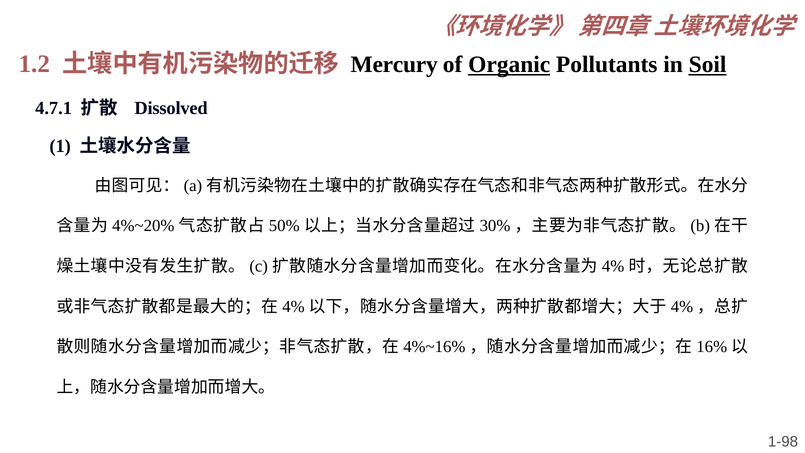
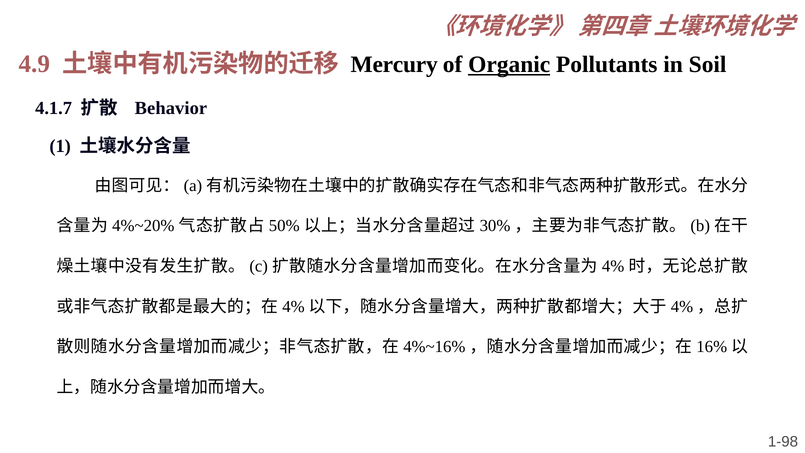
1.2: 1.2 -> 4.9 (34, 64)
Soil underline: present -> none (708, 65)
4.7.1: 4.7.1 -> 4.1.7 (54, 108)
Dissolved: Dissolved -> Behavior (171, 108)
